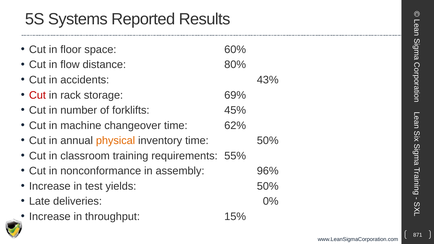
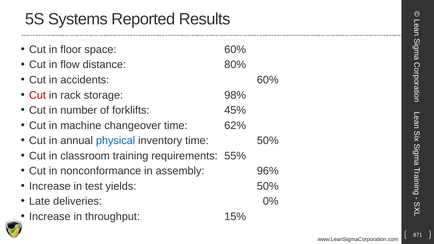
accidents 43%: 43% -> 60% (268, 80)
69%: 69% -> 98% (235, 95)
physical colour: orange -> blue (116, 141)
